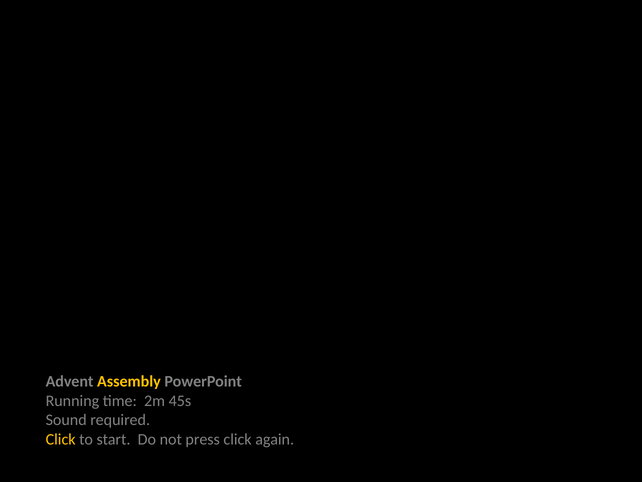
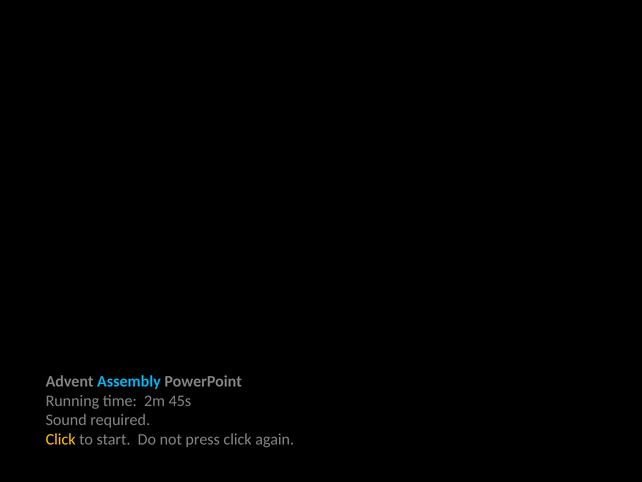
Assembly colour: yellow -> light blue (129, 381)
